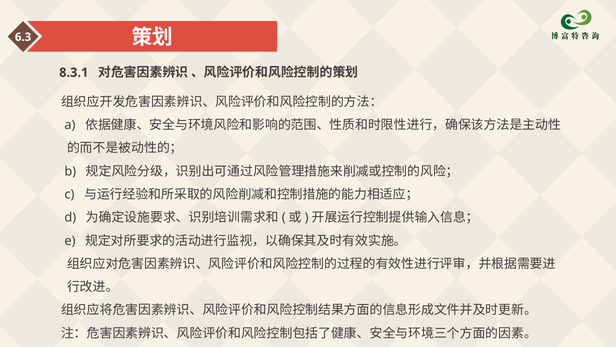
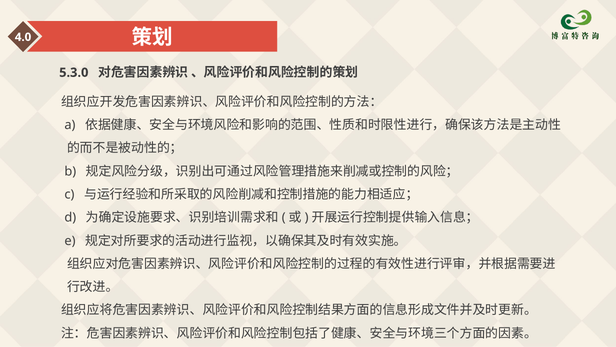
6.3: 6.3 -> 4.0 (23, 37)
8.3.1: 8.3.1 -> 5.3.0 (74, 72)
